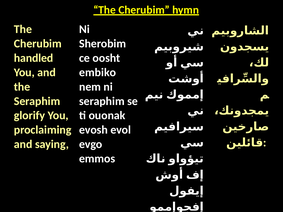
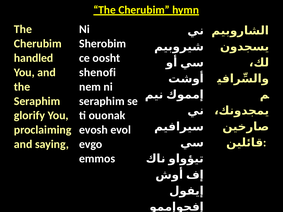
embiko: embiko -> shenofi (98, 72)
